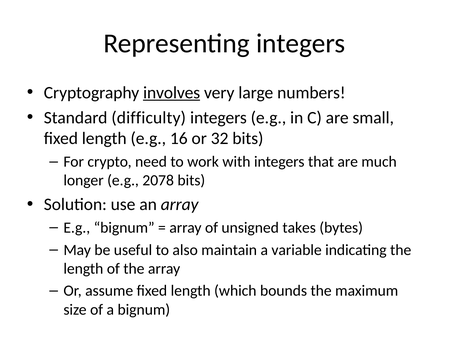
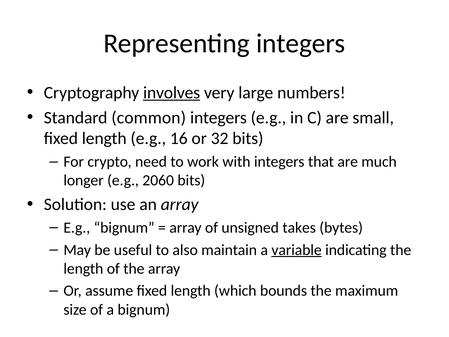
difficulty: difficulty -> common (149, 117)
2078: 2078 -> 2060 (158, 180)
variable underline: none -> present (297, 250)
